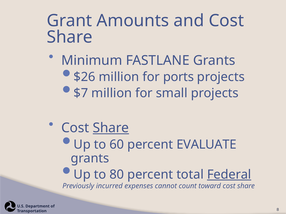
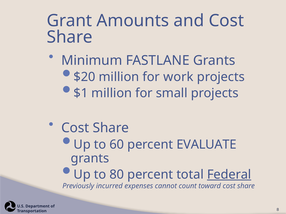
$26: $26 -> $20 (84, 77)
ports: ports -> work (178, 77)
$7: $7 -> $1 (81, 93)
Share underline: present -> none (111, 128)
